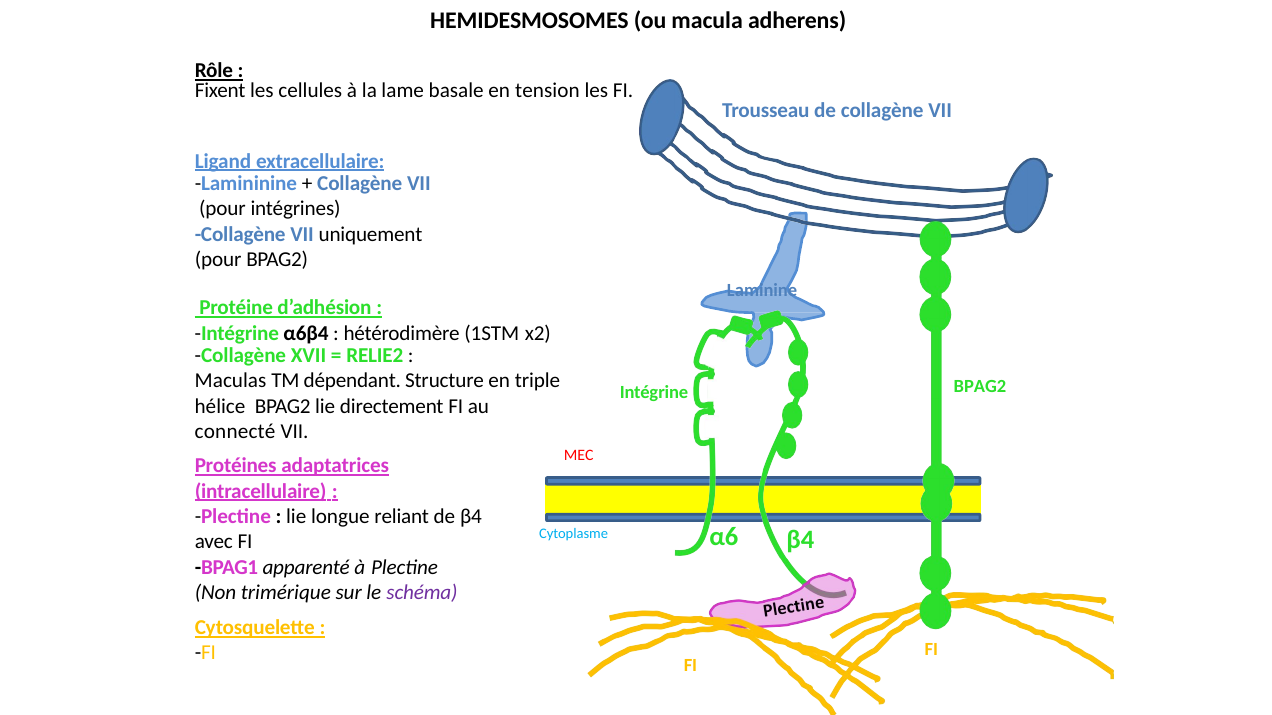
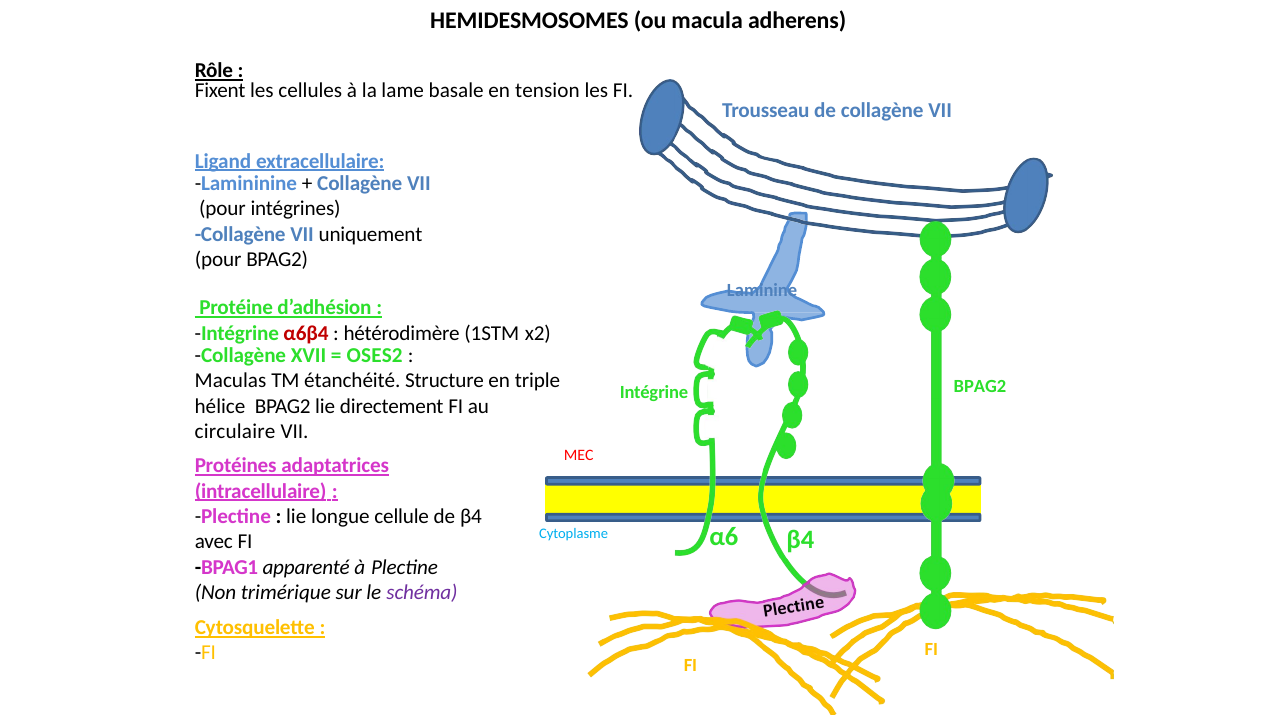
α6β4 colour: black -> red (306, 334)
RELIE2: RELIE2 -> OSES2 (375, 356)
dépendant: dépendant -> étanchéité (352, 381)
connecté: connecté -> circulaire (235, 432)
reliant: reliant -> cellule (402, 517)
